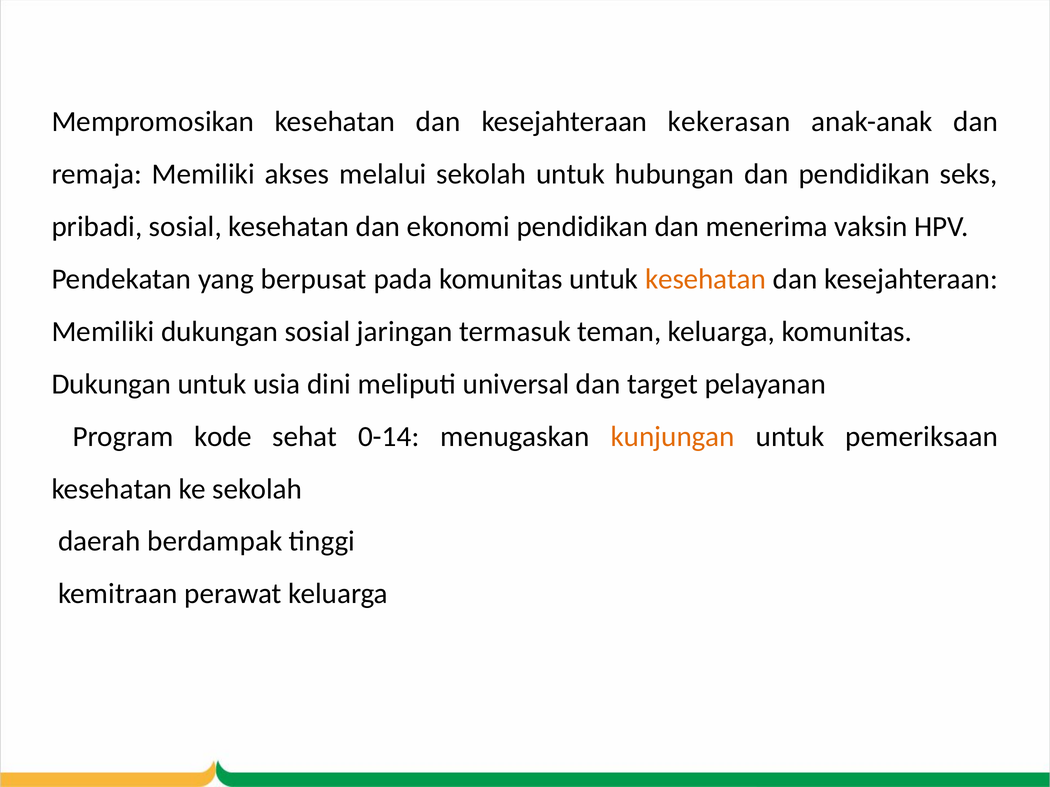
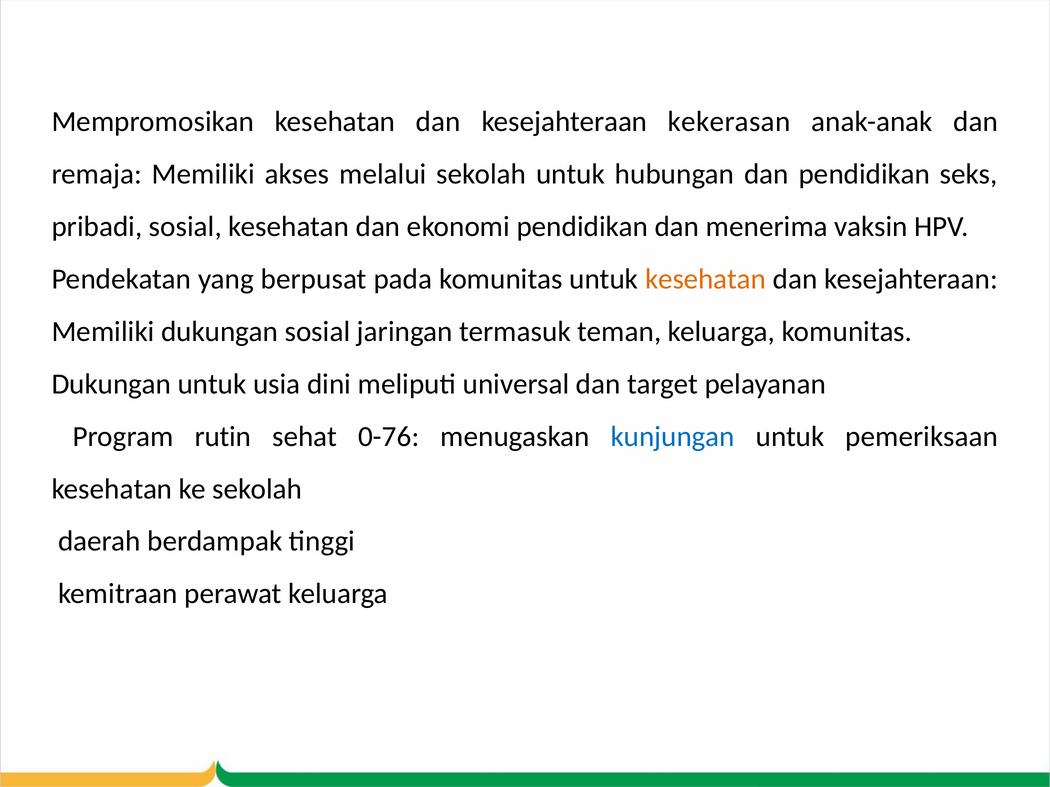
kode: kode -> rutin (223, 437)
0-14: 0-14 -> 0-76 (389, 437)
kunjungan colour: orange -> blue (673, 437)
